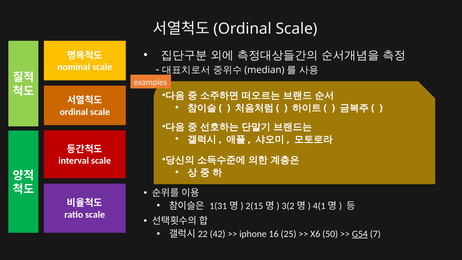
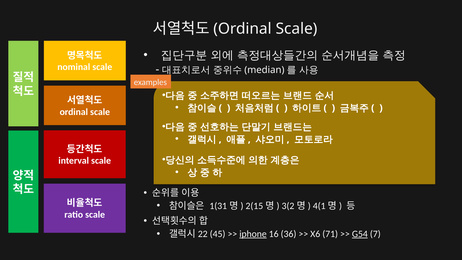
42: 42 -> 45 (218, 234)
iphone underline: none -> present (253, 234)
25: 25 -> 36 (289, 234)
50: 50 -> 71 (330, 234)
